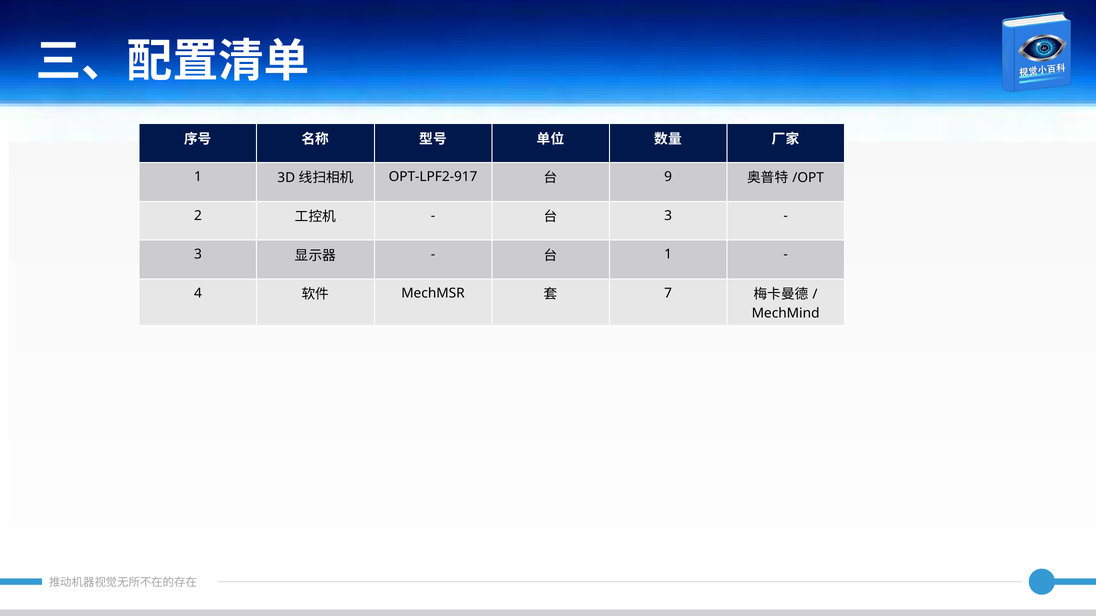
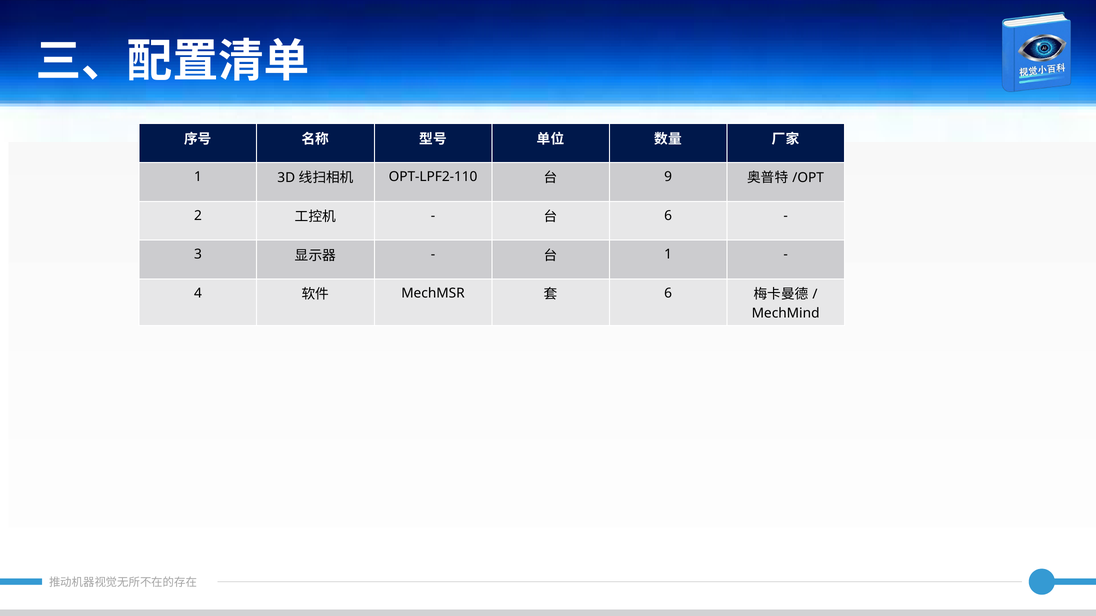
OPT-LPF2-917: OPT-LPF2-917 -> OPT-LPF2-110 (433, 177)
3: 3 -> 6 (668, 216)
7: 7 -> 6 (668, 293)
